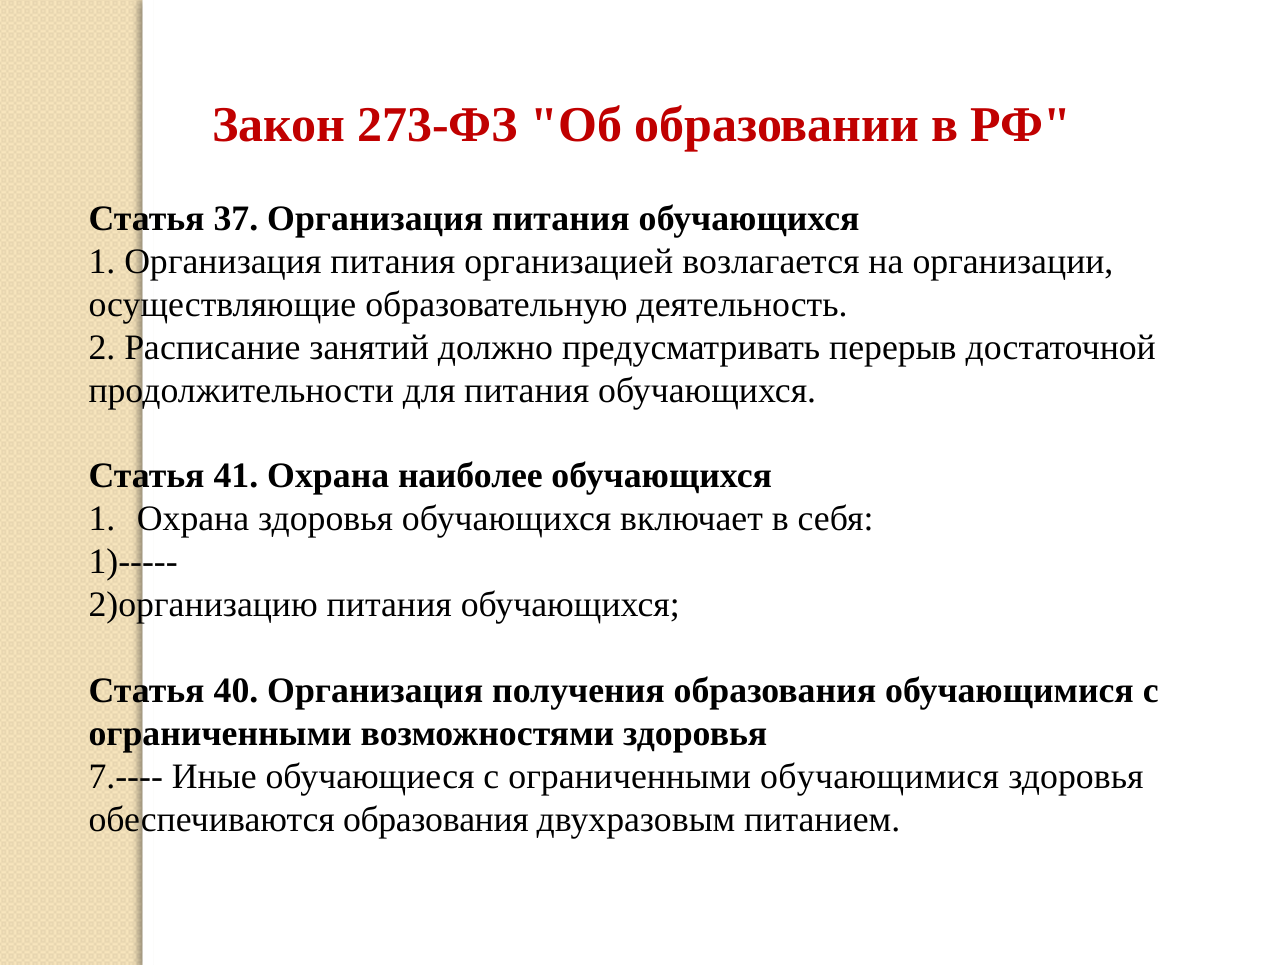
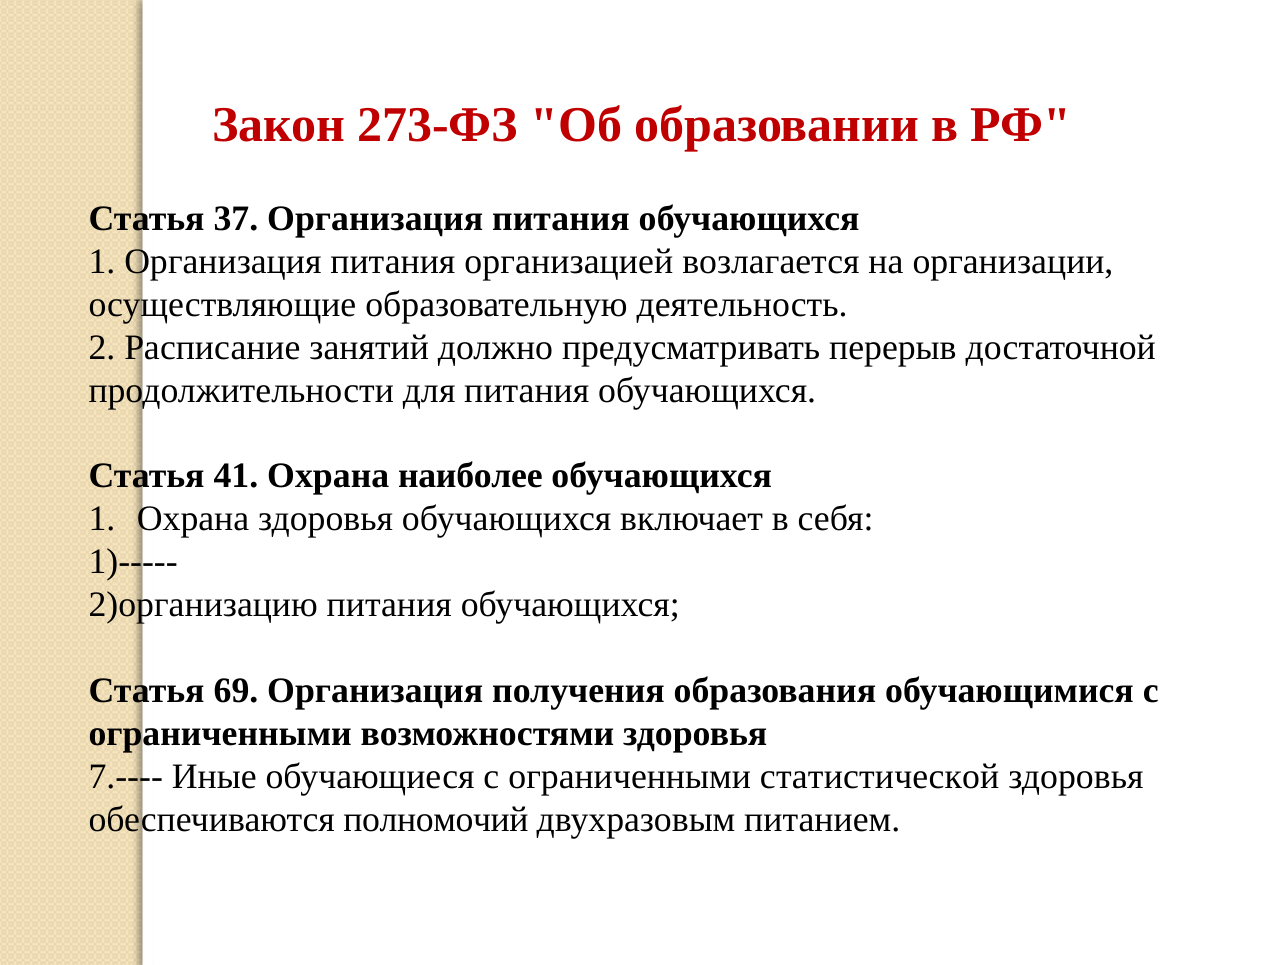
40: 40 -> 69 (236, 690)
ограниченными обучающимися: обучающимися -> статистической (880, 776)
обеспечиваются образования: образования -> полномочий (436, 819)
